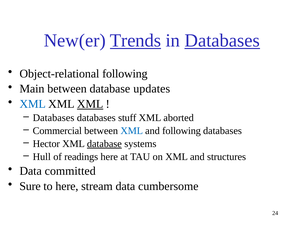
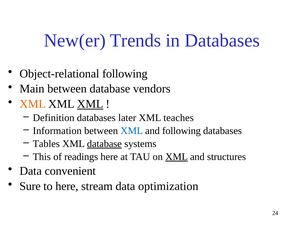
Trends underline: present -> none (136, 41)
Databases underline: present -> none (222, 41)
updates: updates -> vendors (152, 89)
XML colour: blue -> orange (33, 104)
Databases: Databases -> Definition (54, 118)
stuff: stuff -> later (127, 118)
aborted: aborted -> teaches (179, 118)
Commercial: Commercial -> Information (57, 131)
Hector: Hector -> Tables (46, 144)
Hull: Hull -> This (42, 157)
XML underline: none -> present (177, 157)
committed: committed -> convenient (70, 171)
cumbersome: cumbersome -> optimization (168, 186)
